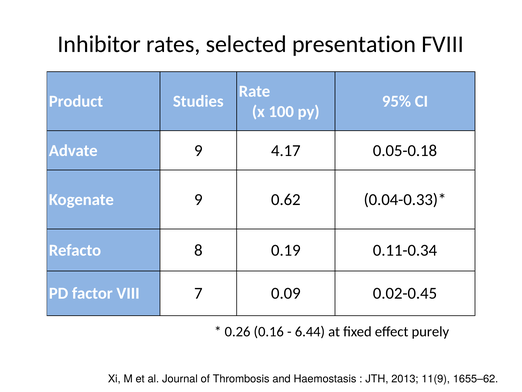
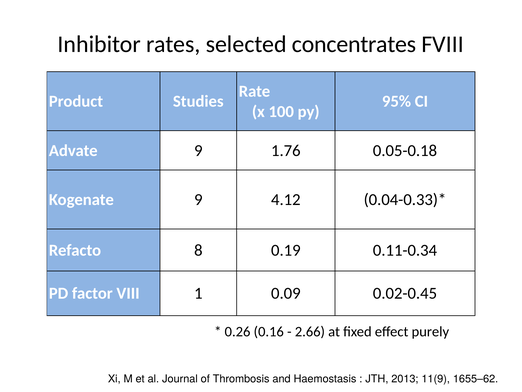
presentation: presentation -> concentrates (354, 44)
4.17: 4.17 -> 1.76 (286, 150)
0.62: 0.62 -> 4.12 (286, 199)
7: 7 -> 1 (198, 293)
6.44: 6.44 -> 2.66 (310, 331)
